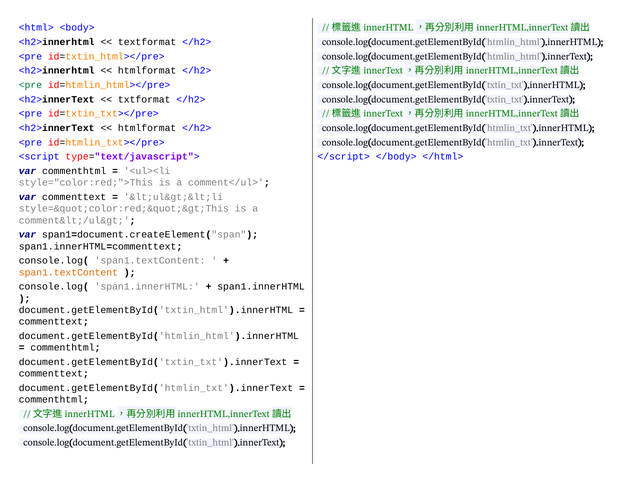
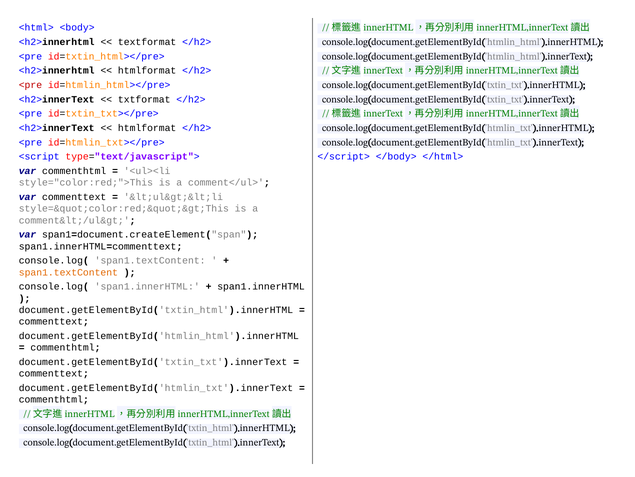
<pre colour: green -> red (30, 85)
